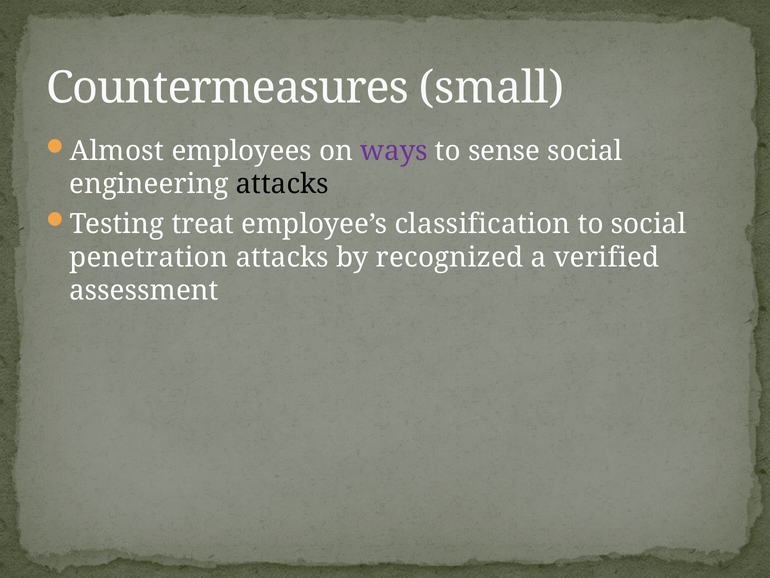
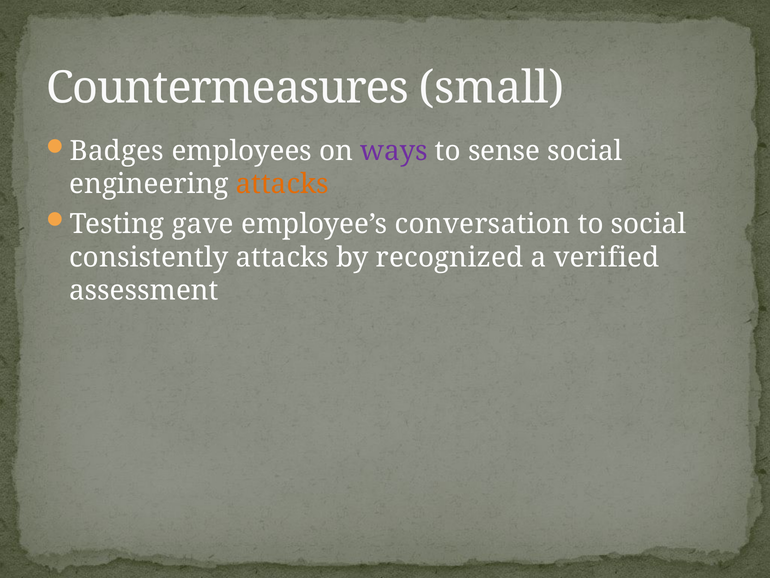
Almost: Almost -> Badges (117, 151)
attacks colour: black -> orange (282, 184)
treat: treat -> gave (203, 224)
classification: classification -> conversation (482, 224)
penetration: penetration -> consistently (149, 257)
